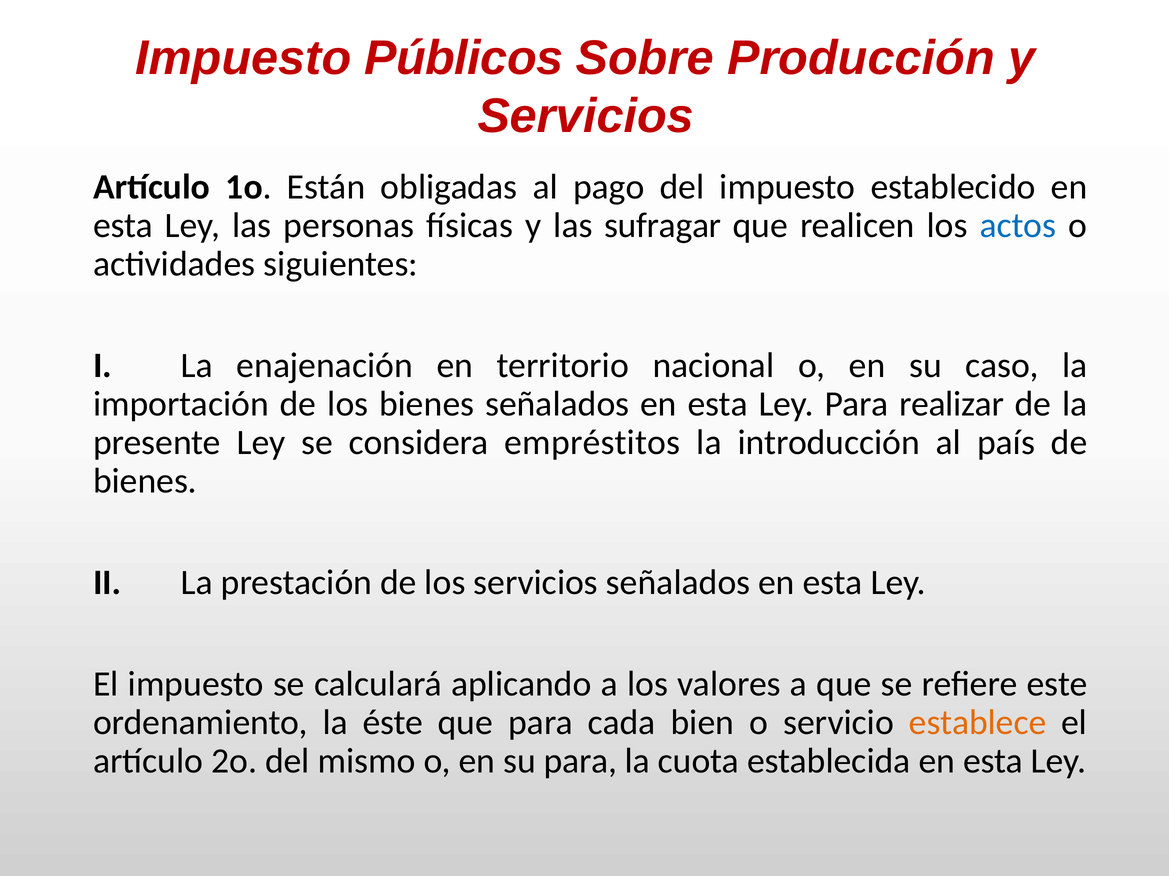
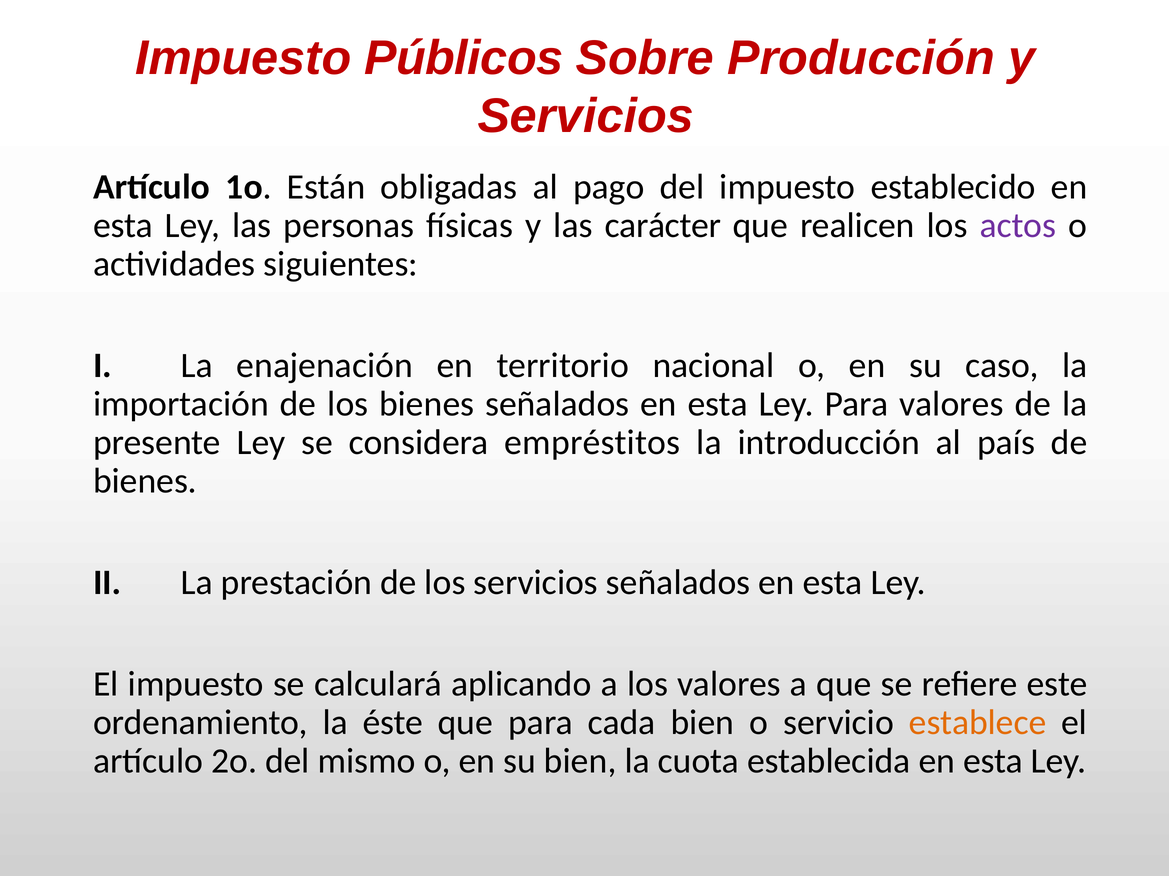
sufragar: sufragar -> carácter (663, 226)
actos colour: blue -> purple (1018, 226)
Para realizar: realizar -> valores (951, 404)
su para: para -> bien (580, 762)
